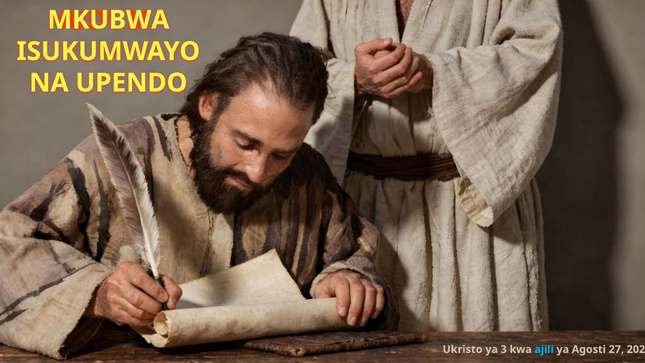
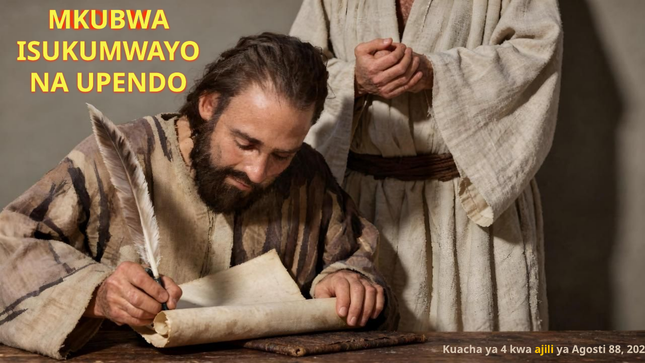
Ukristo: Ukristo -> Kuacha (463, 349)
3: 3 -> 4 (504, 349)
ajili colour: light blue -> yellow (544, 349)
27: 27 -> 88 (616, 349)
